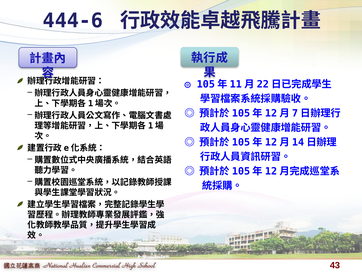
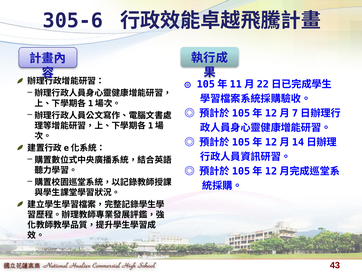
444-6: 444-6 -> 305-6 (73, 21)
